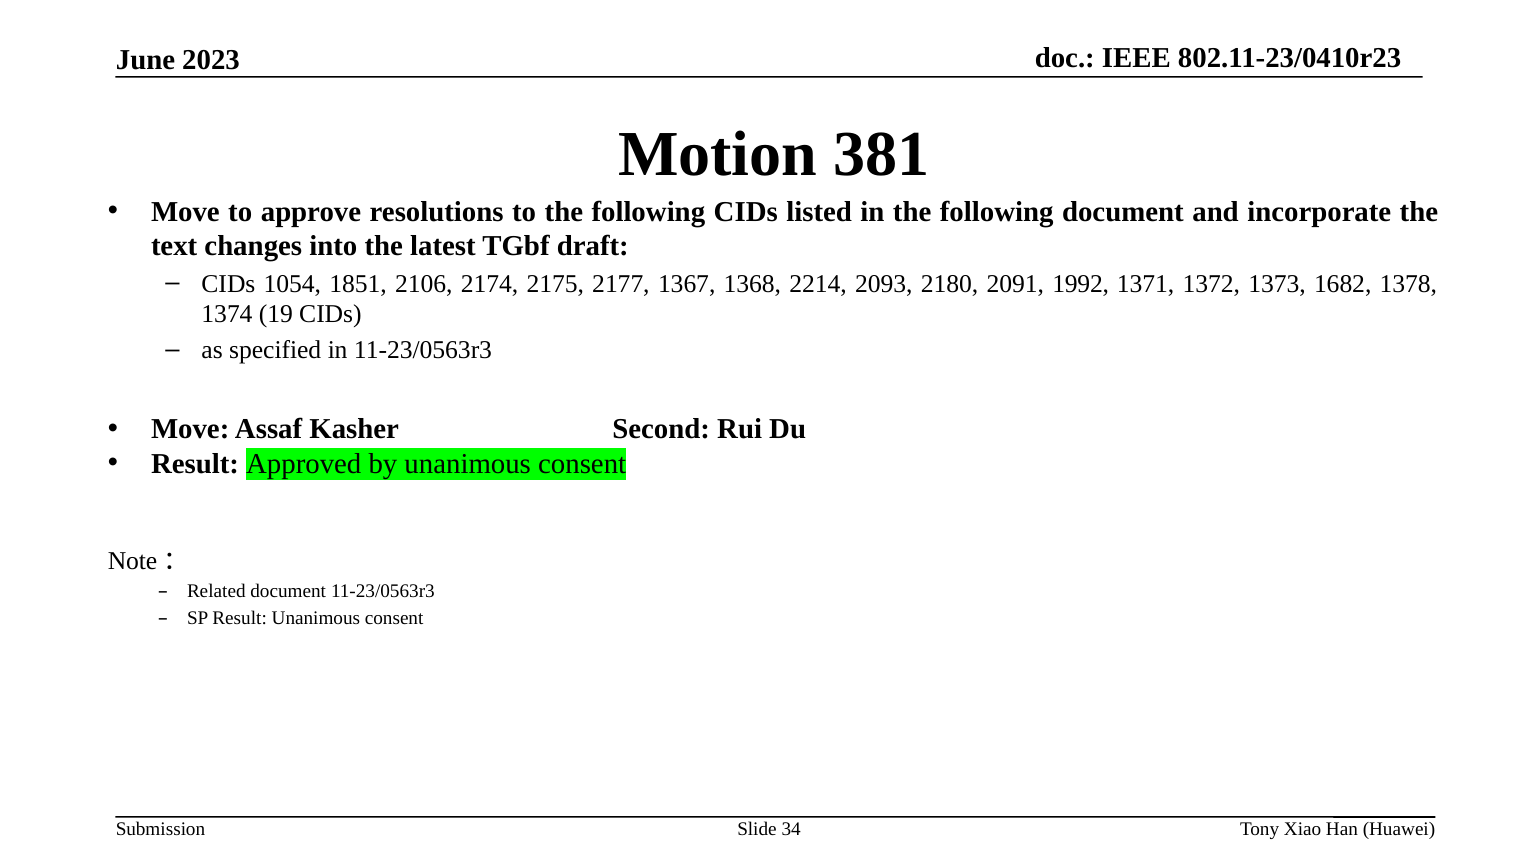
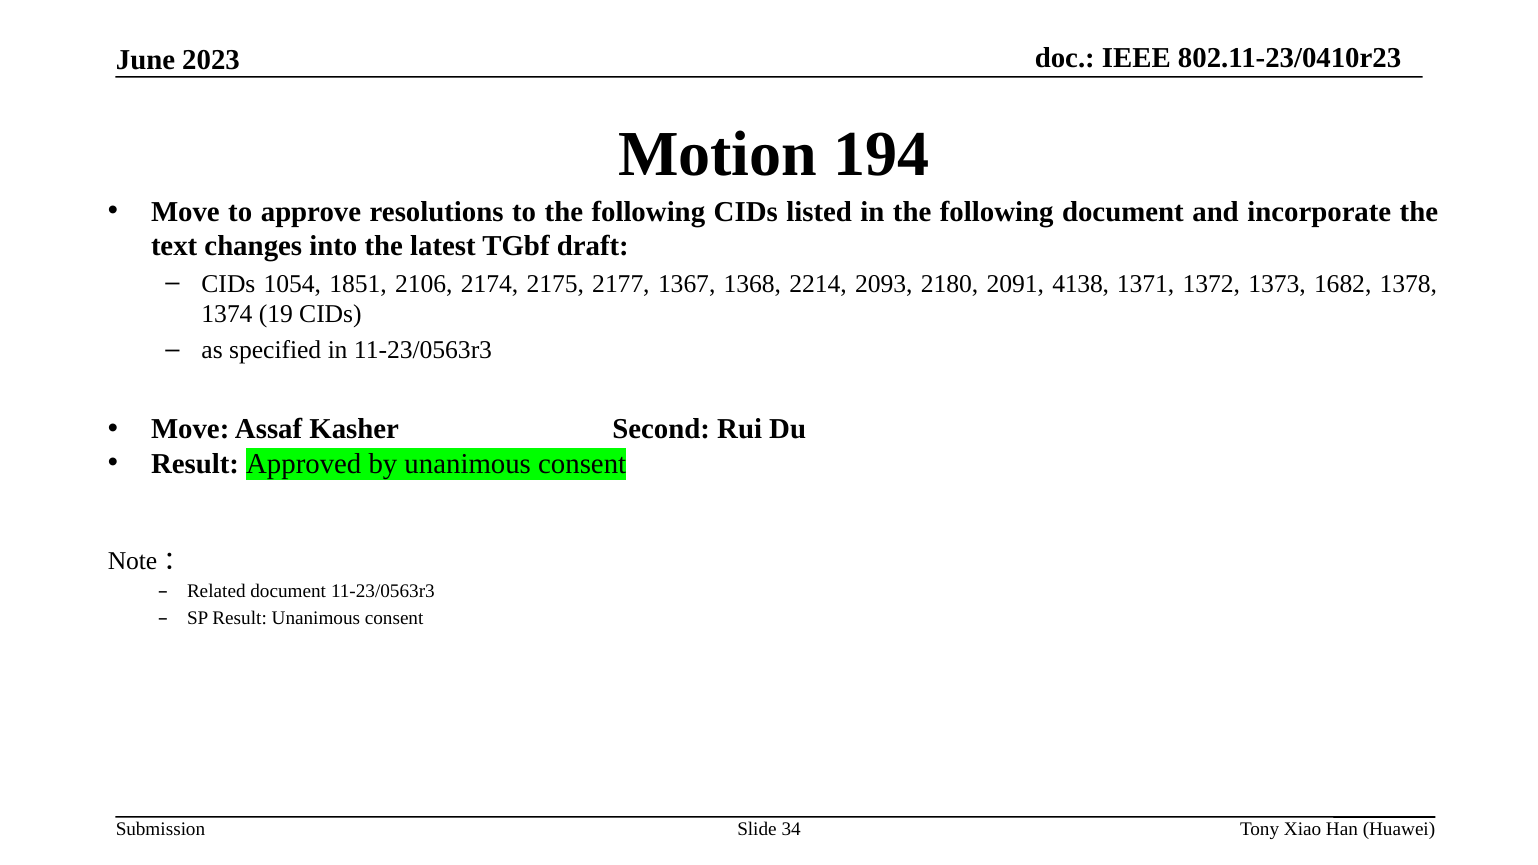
381: 381 -> 194 (881, 154)
1992: 1992 -> 4138 (1081, 284)
